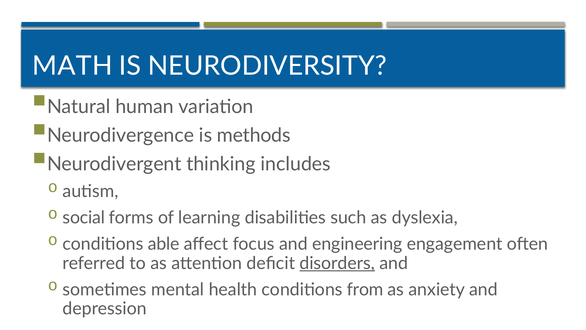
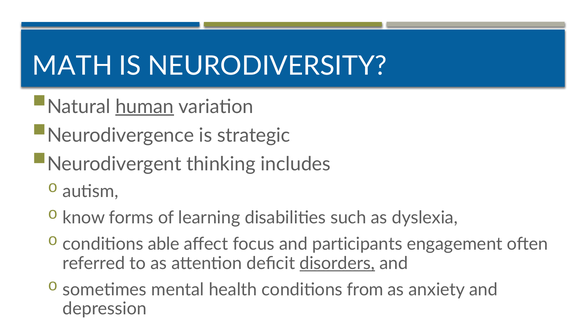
human underline: none -> present (145, 106)
methods: methods -> strategic (254, 135)
social: social -> know (84, 217)
engineering: engineering -> participants (357, 244)
